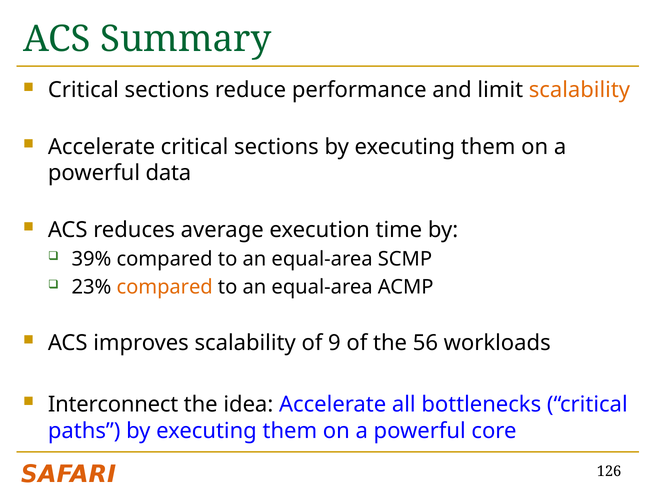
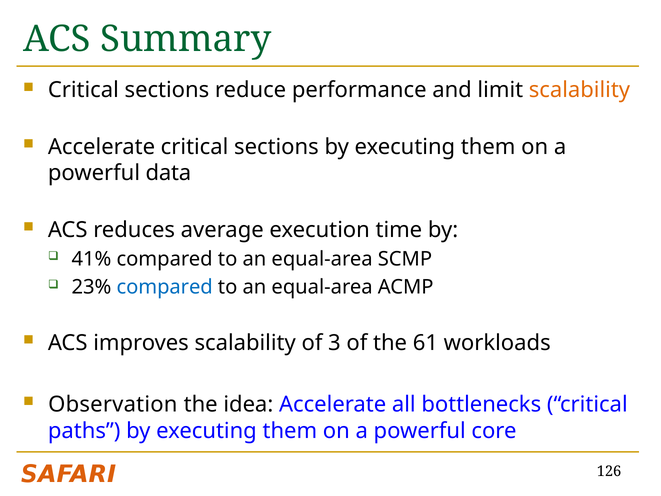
39%: 39% -> 41% (91, 259)
compared colour: orange -> blue (165, 287)
9: 9 -> 3 (334, 343)
56: 56 -> 61 (425, 343)
Interconnect: Interconnect -> Observation (113, 404)
